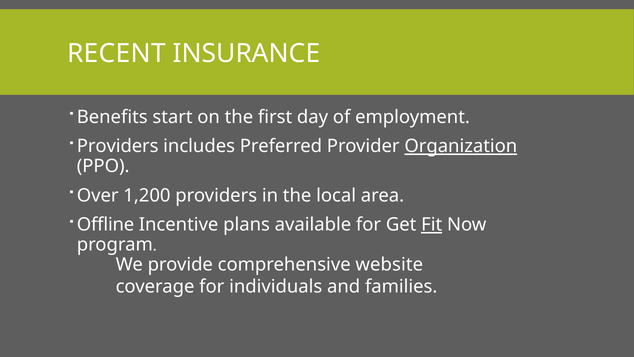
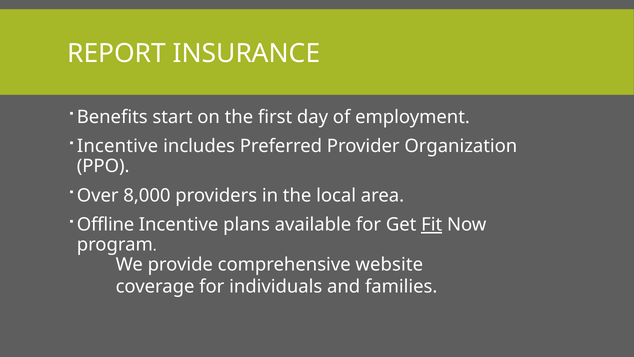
RECENT: RECENT -> REPORT (117, 53)
Providers: Providers -> Incentive (118, 146)
Organization underline: present -> none (461, 146)
1,200: 1,200 -> 8,000 (147, 195)
